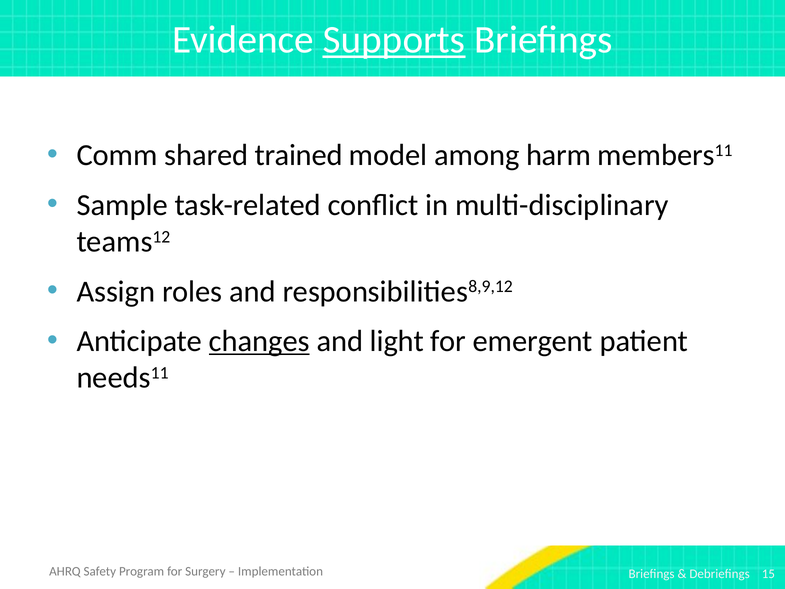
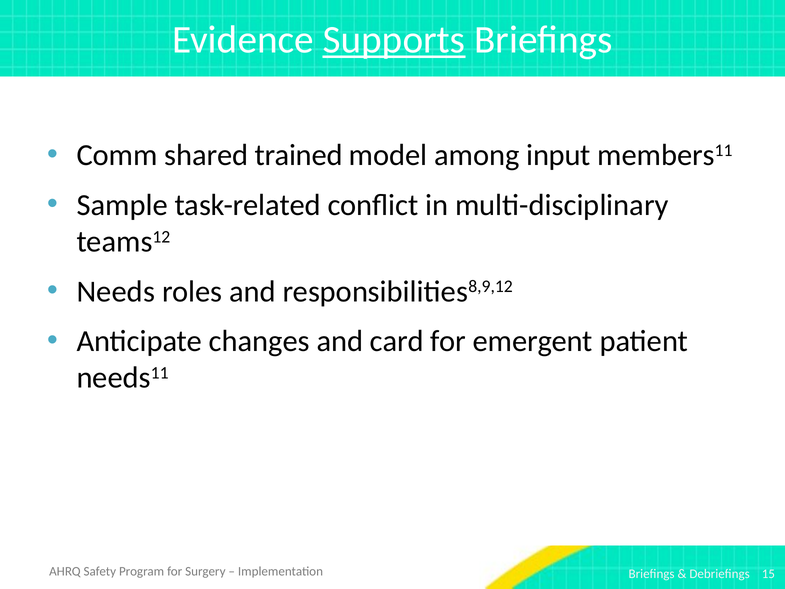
harm: harm -> input (559, 155)
Assign: Assign -> Needs (116, 291)
changes underline: present -> none (259, 341)
light: light -> card (397, 341)
